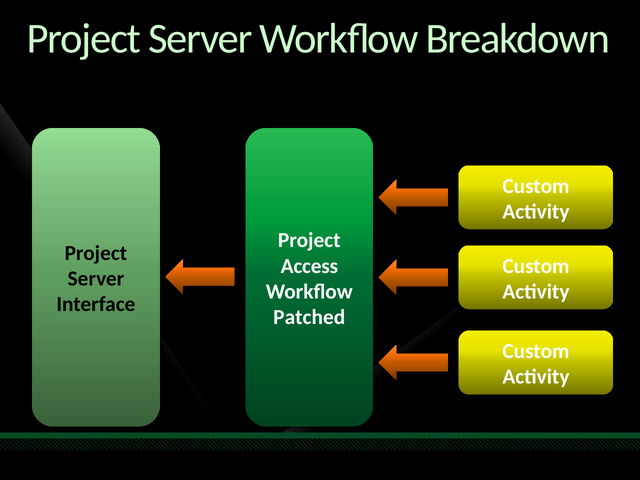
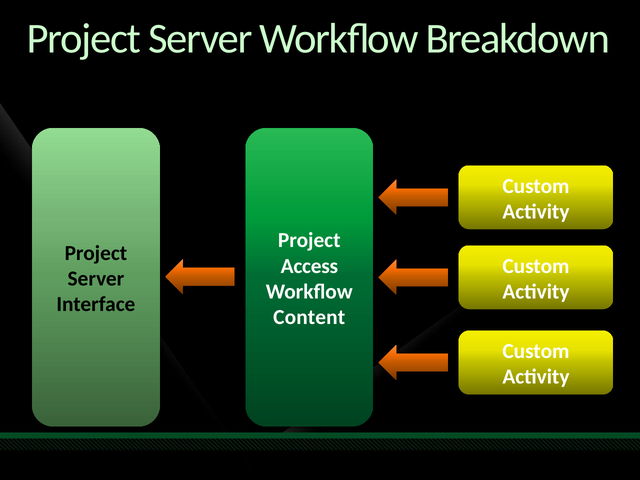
Patched: Patched -> Content (309, 317)
